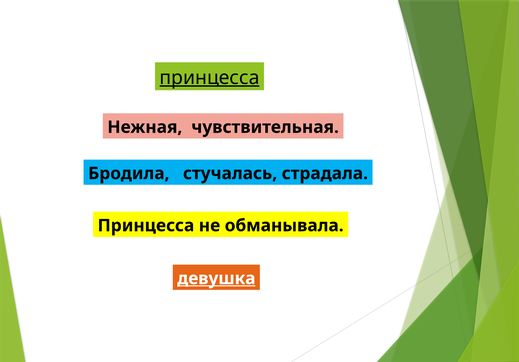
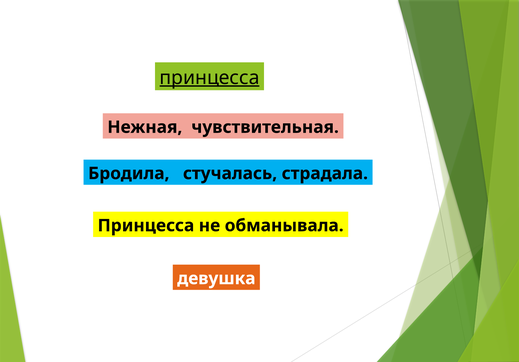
девушка underline: present -> none (216, 279)
